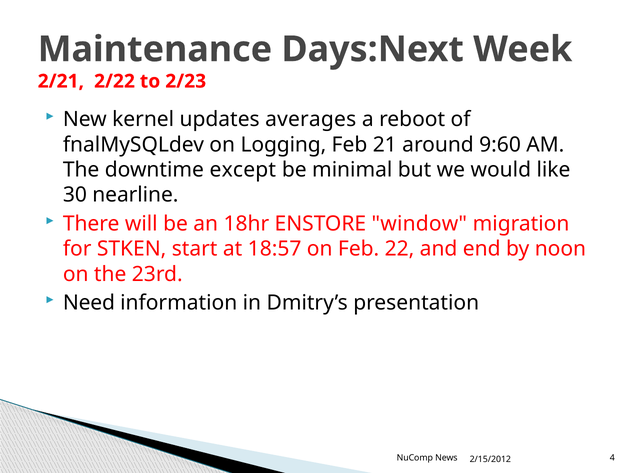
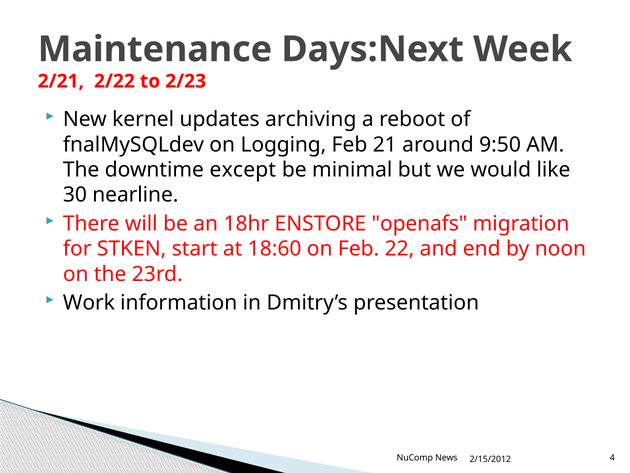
averages: averages -> archiving (311, 119)
9:60: 9:60 -> 9:50 (500, 144)
window: window -> openafs (419, 224)
18:57: 18:57 -> 18:60 (275, 249)
Need: Need -> Work (89, 303)
